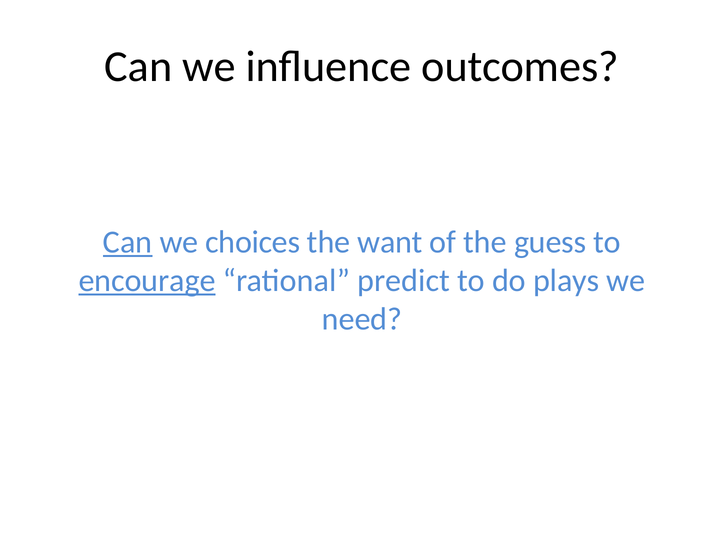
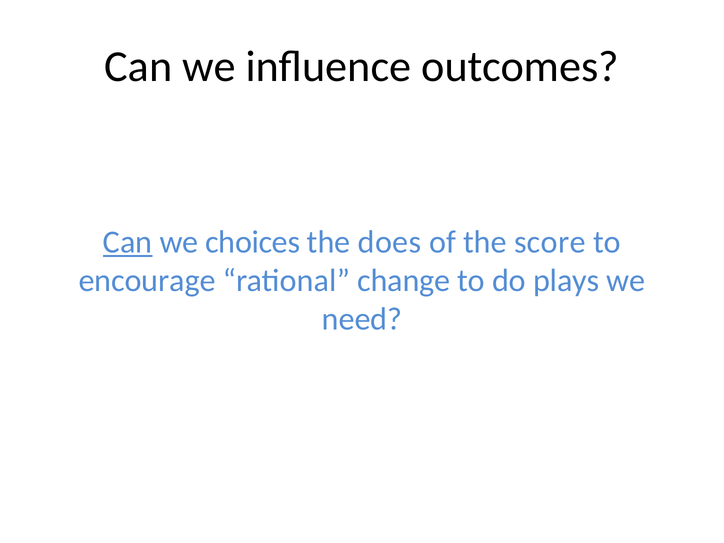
want: want -> does (390, 242)
guess: guess -> score (550, 242)
encourage underline: present -> none (147, 281)
predict: predict -> change (404, 281)
